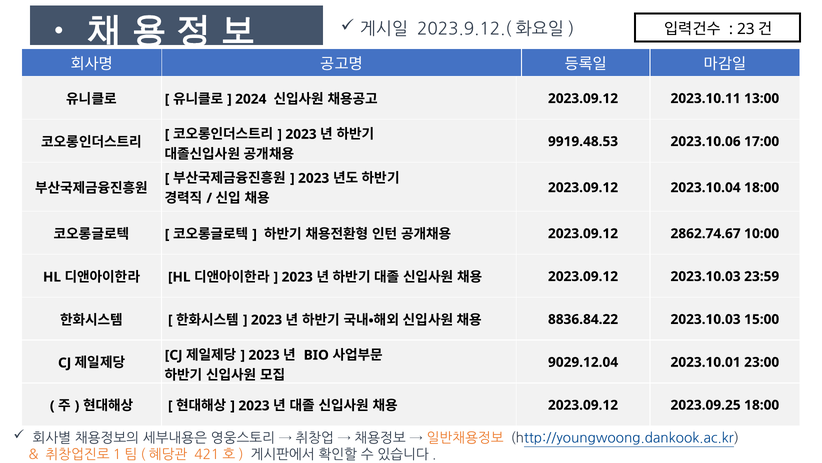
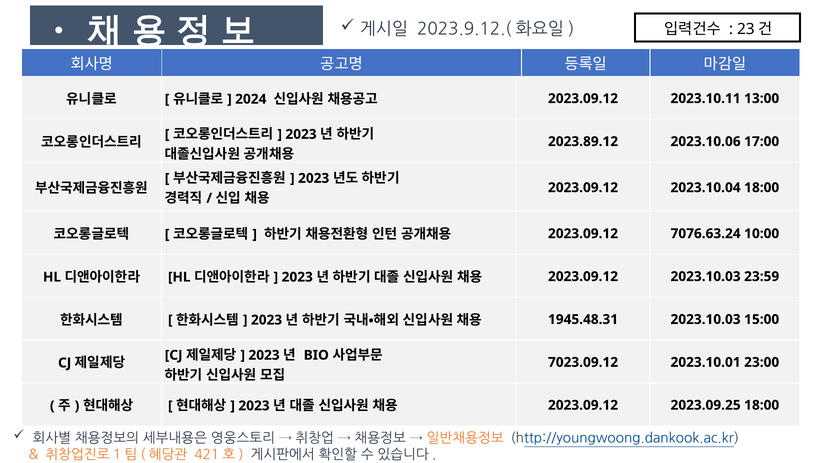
9919.48.53: 9919.48.53 -> 2023.89.12 (583, 141)
2862.74.67: 2862.74.67 -> 7076.63.24 (706, 233)
8836.84.22: 8836.84.22 -> 1945.48.31 (583, 319)
9029.12.04: 9029.12.04 -> 7023.09.12 (583, 362)
